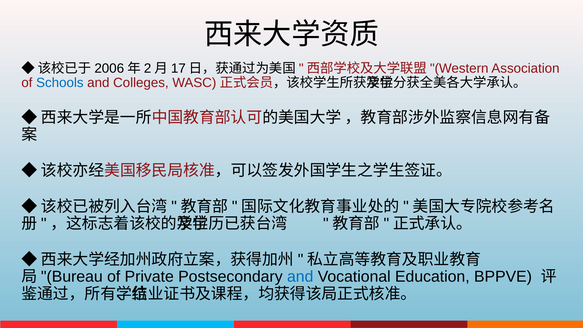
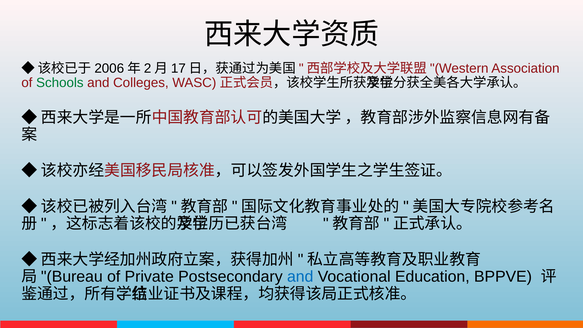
Schools colour: blue -> green (60, 83)
